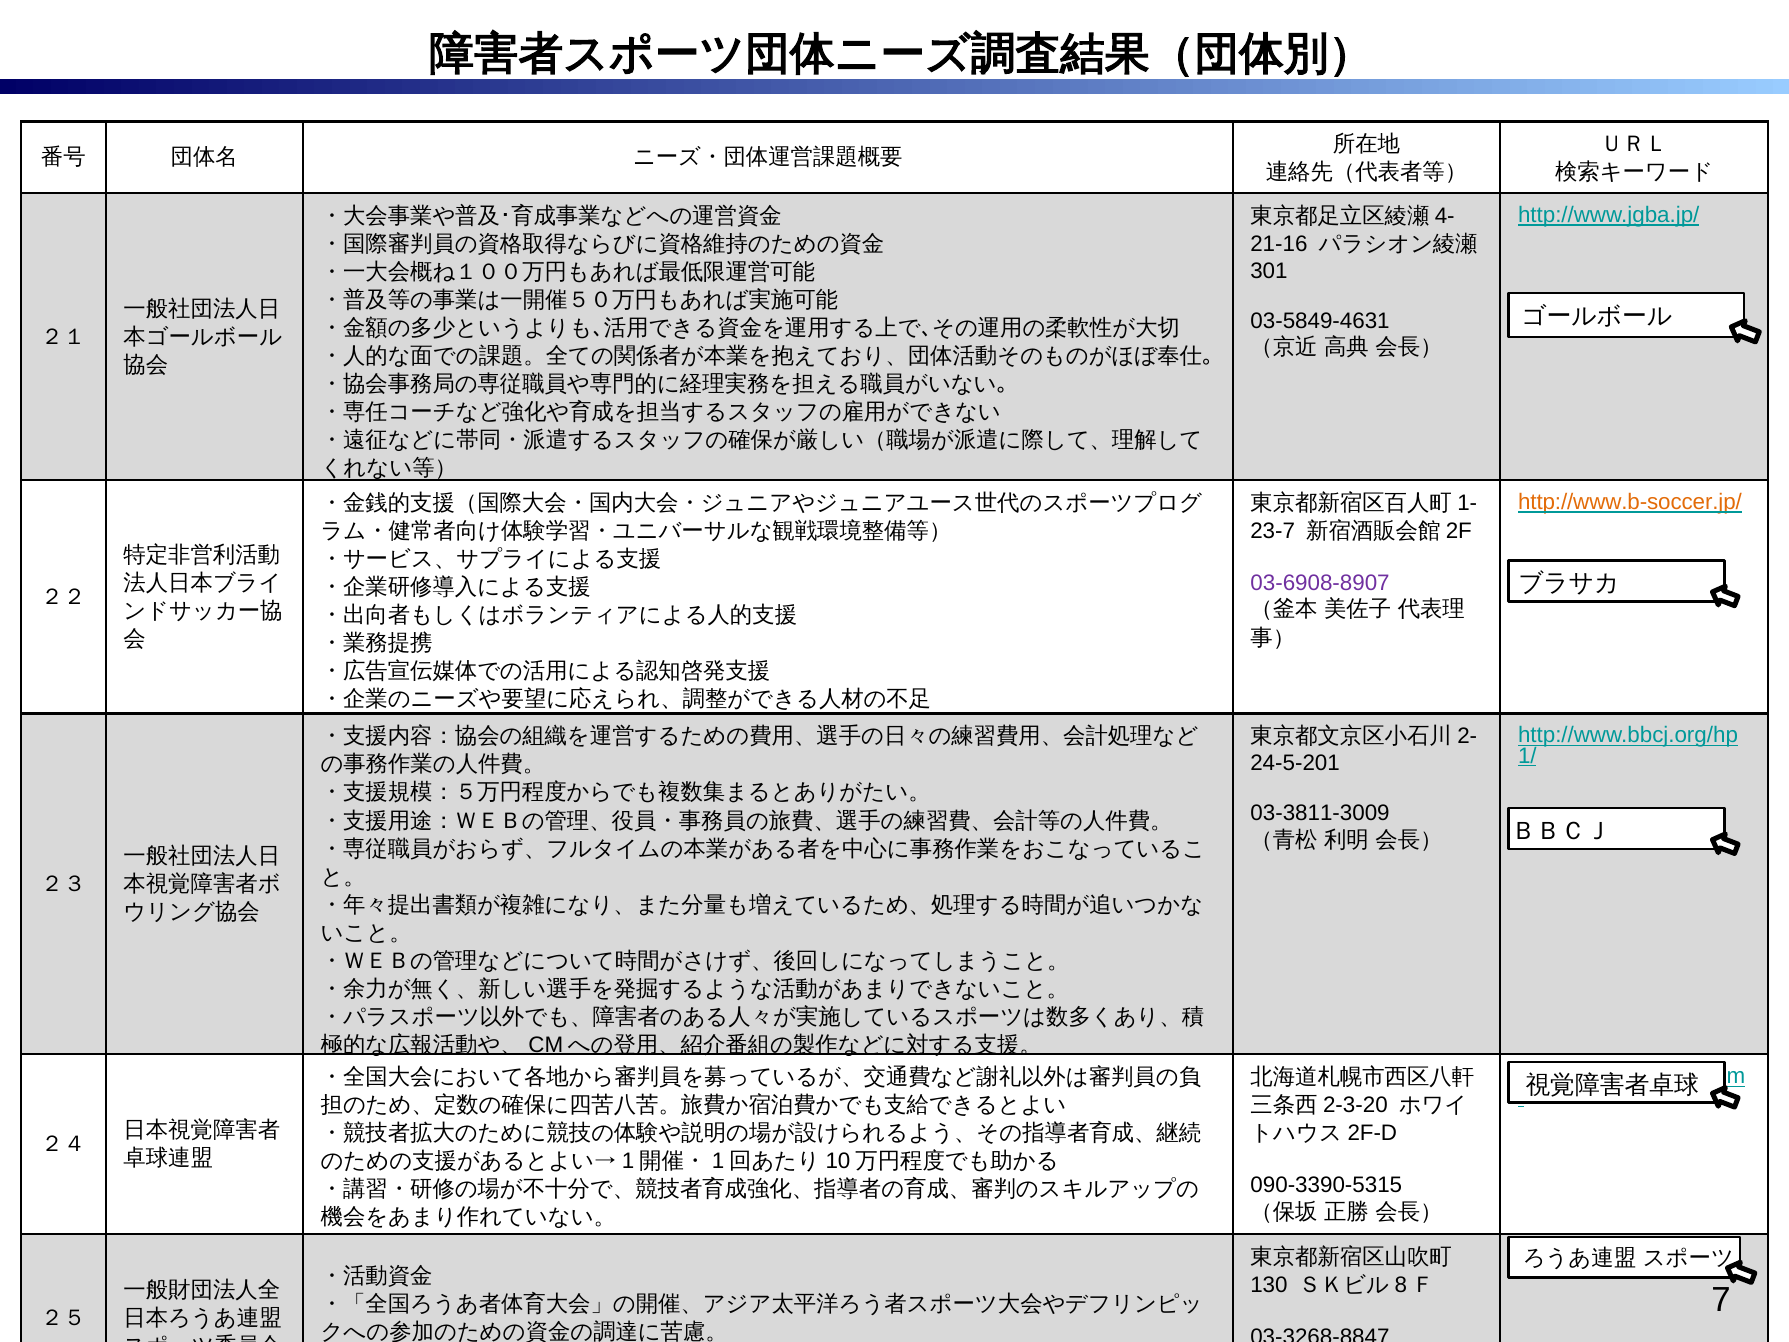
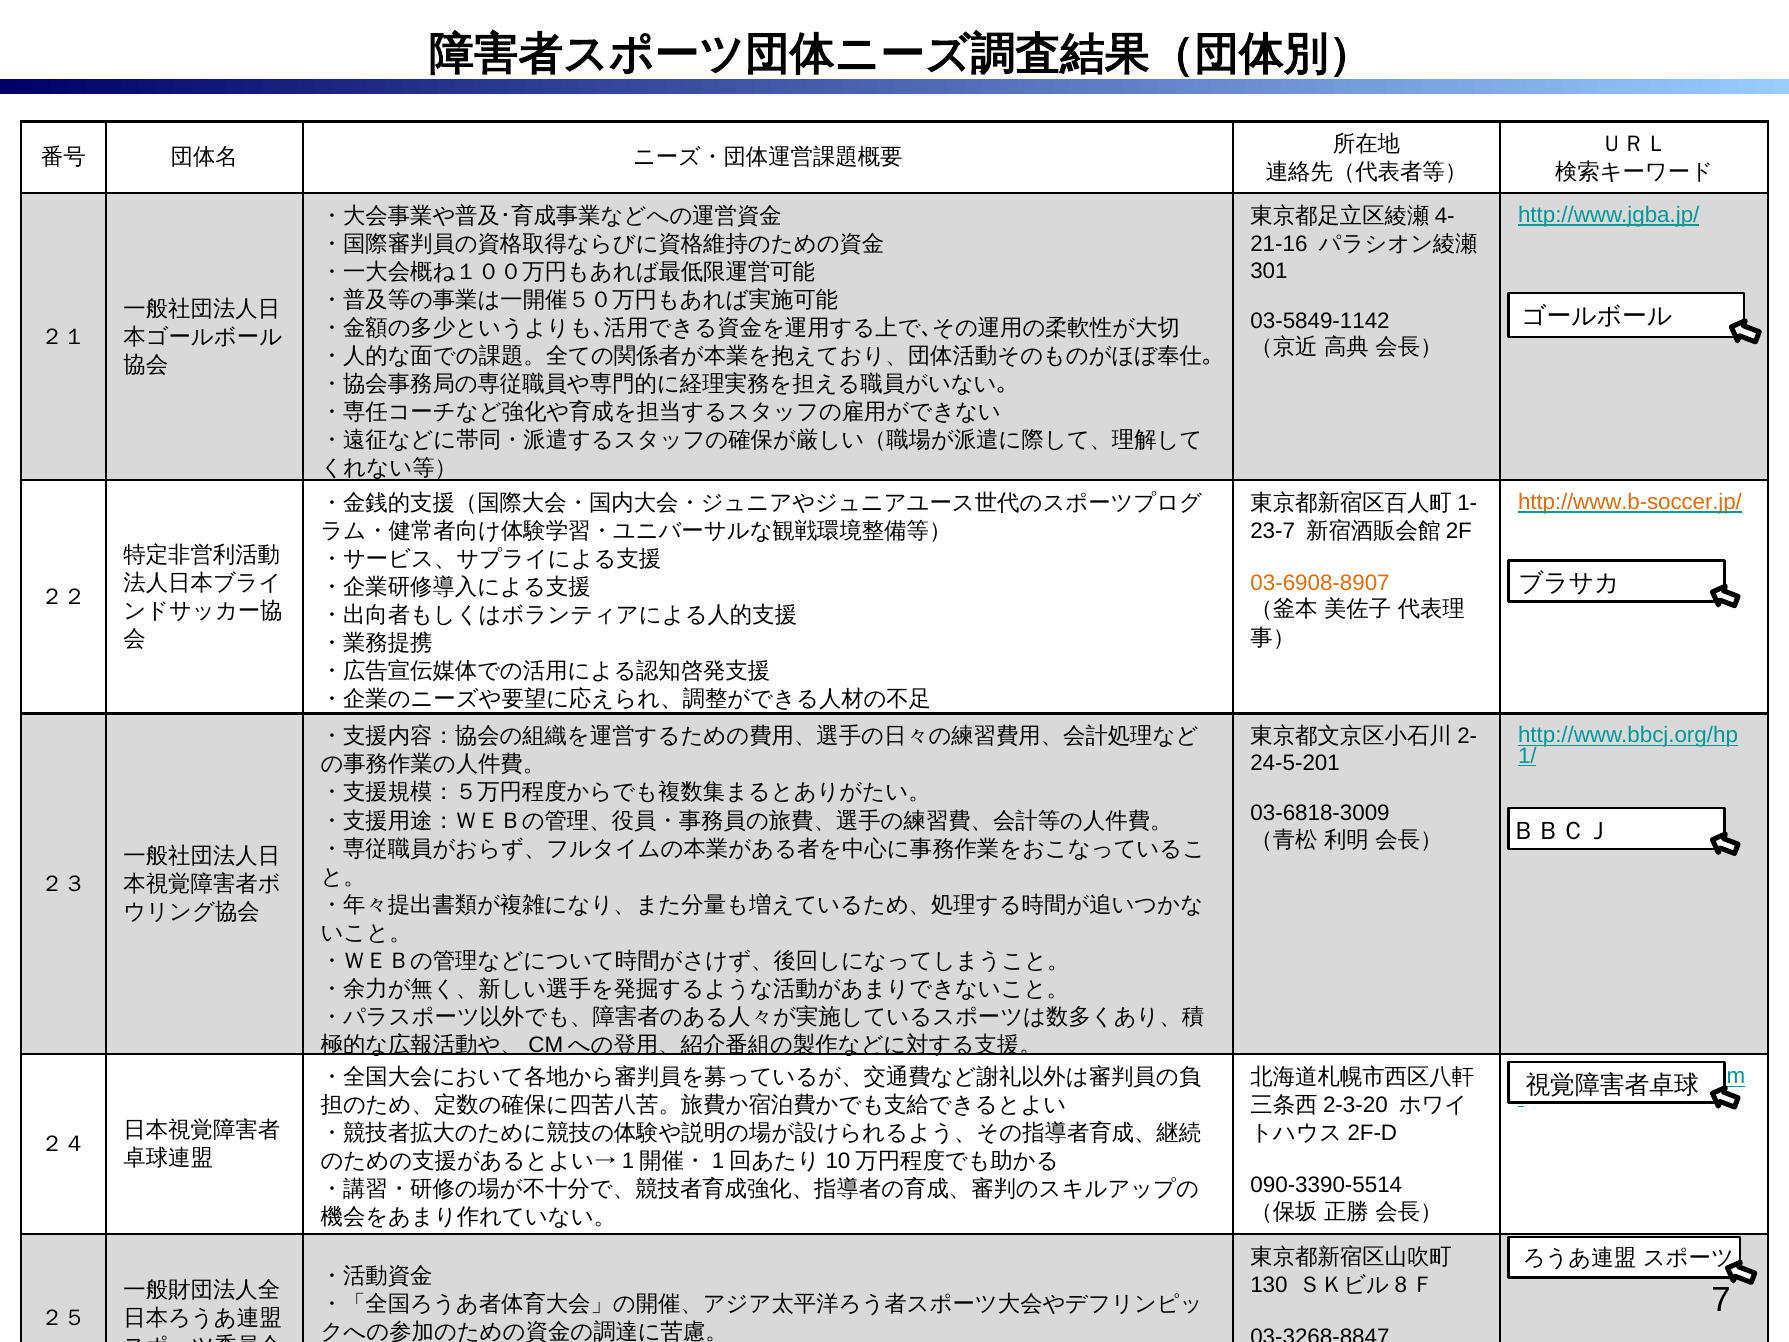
03-5849-4631: 03-5849-4631 -> 03-5849-1142 (1320, 321)
03-6908-8907 colour: purple -> orange (1320, 583)
03-3811-3009: 03-3811-3009 -> 03-6818-3009 (1320, 813)
090-3390-5315: 090-3390-5315 -> 090-3390-5514 (1326, 1185)
